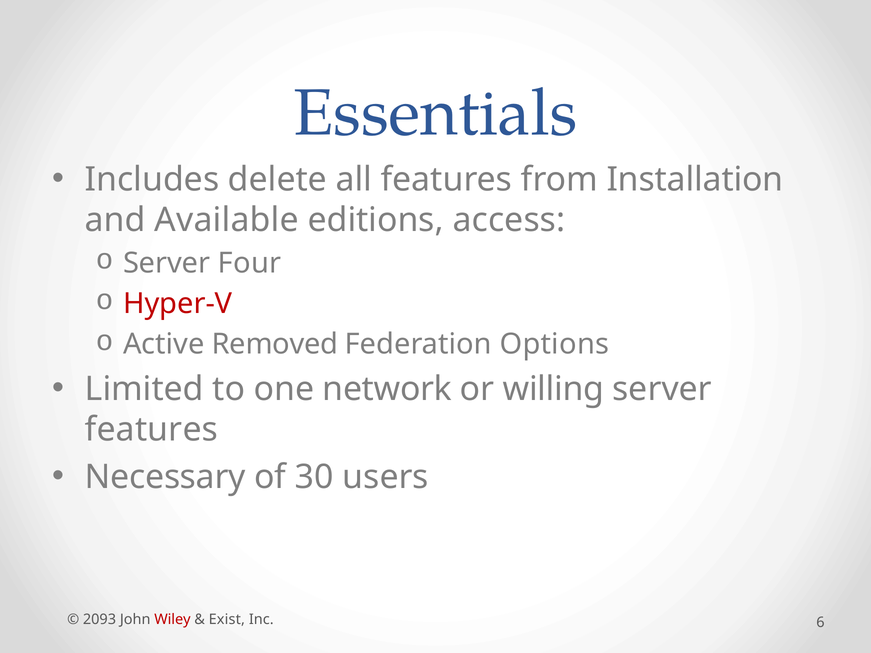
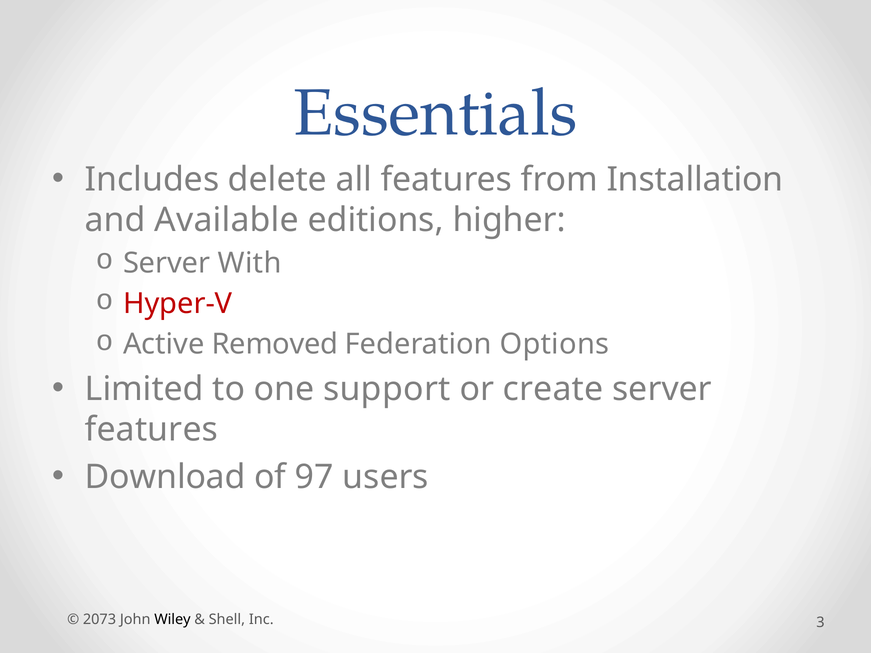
access: access -> higher (509, 220)
Four: Four -> With (250, 263)
network: network -> support (387, 389)
willing: willing -> create (553, 389)
Necessary: Necessary -> Download (165, 477)
30: 30 -> 97 (314, 477)
2093: 2093 -> 2073 (100, 620)
Wiley colour: red -> black (172, 620)
Exist: Exist -> Shell (227, 620)
6: 6 -> 3 (821, 623)
